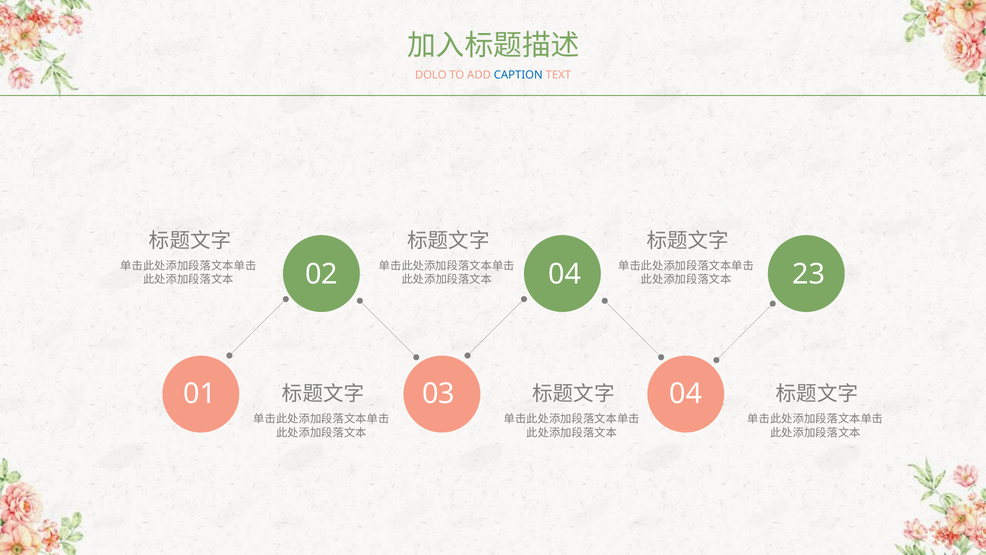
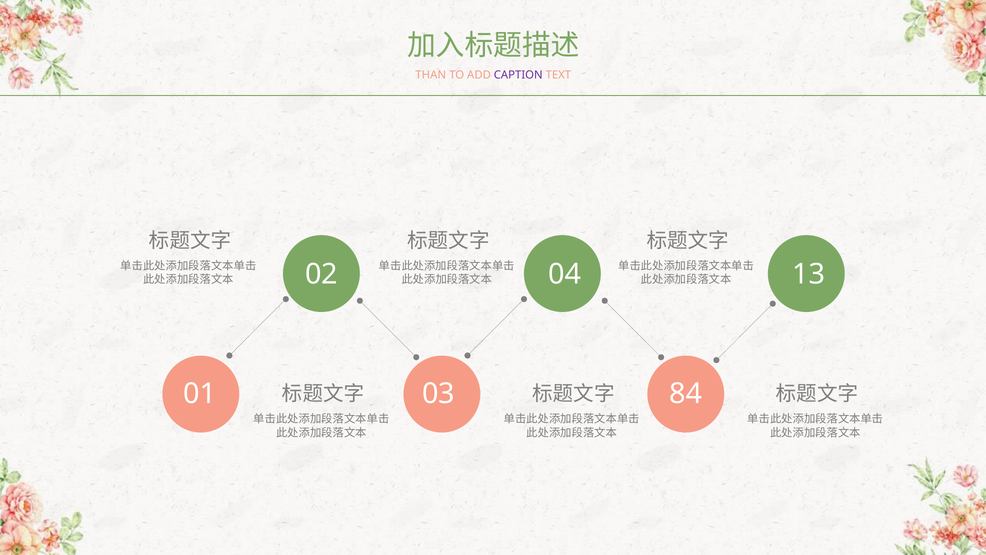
DOLO: DOLO -> THAN (431, 75)
CAPTION colour: blue -> purple (518, 75)
23: 23 -> 13 (809, 274)
03 04: 04 -> 84 (686, 394)
